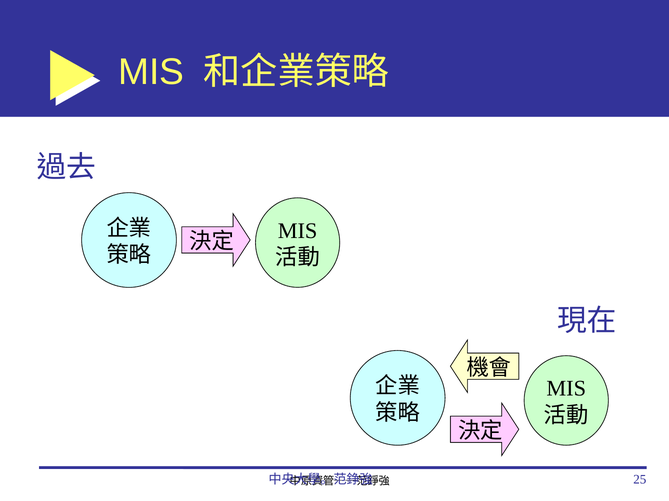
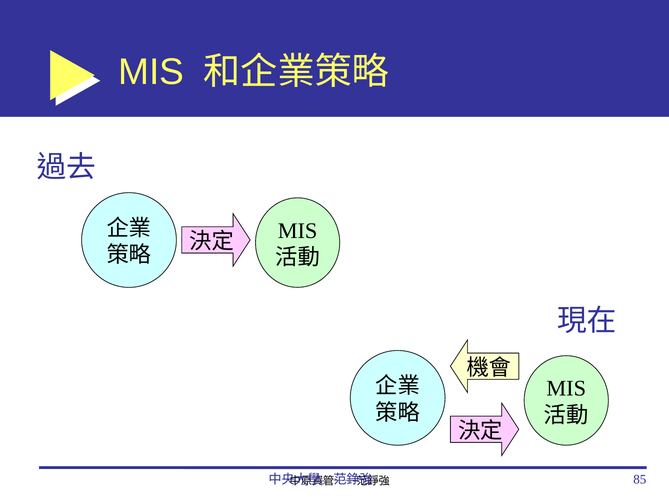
25: 25 -> 85 (640, 480)
